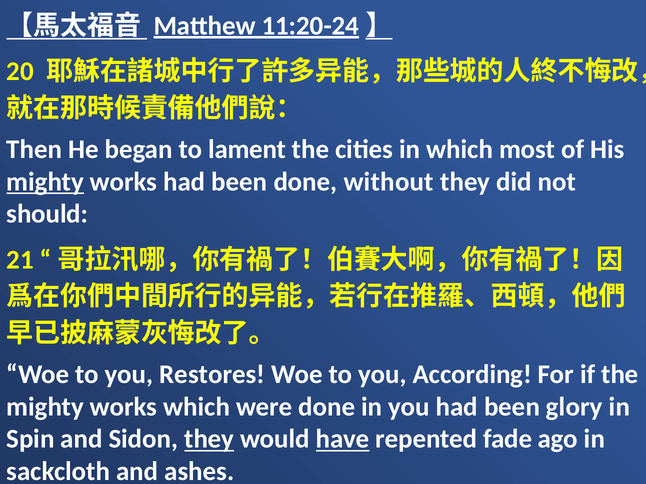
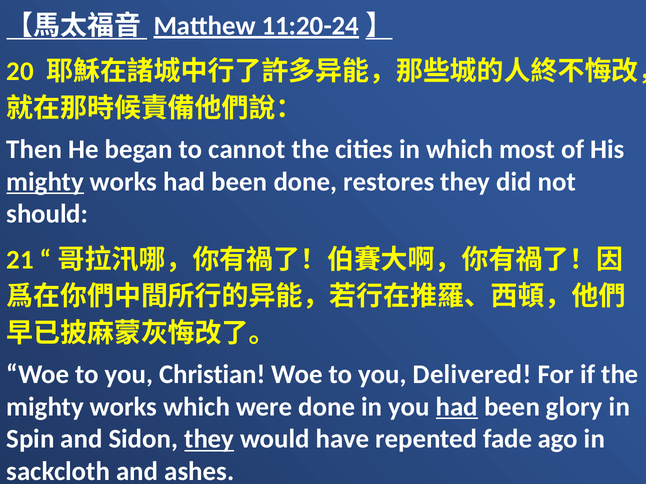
lament: lament -> cannot (247, 150)
without: without -> restores (389, 182)
Restores: Restores -> Christian (212, 375)
According: According -> Delivered (472, 375)
had underline: none -> present (457, 407)
have underline: present -> none (343, 439)
